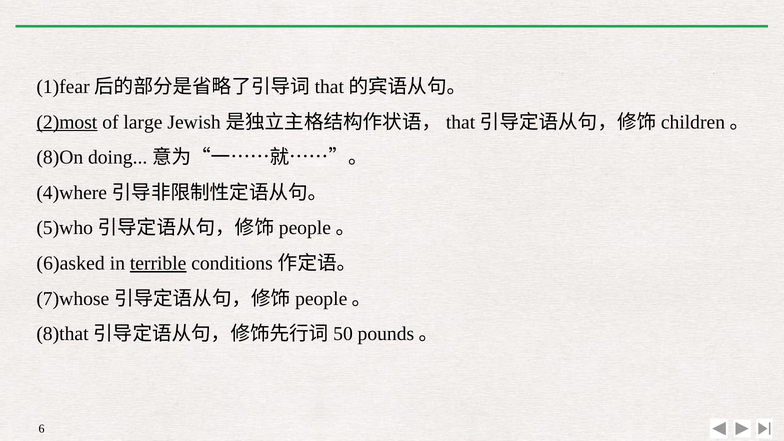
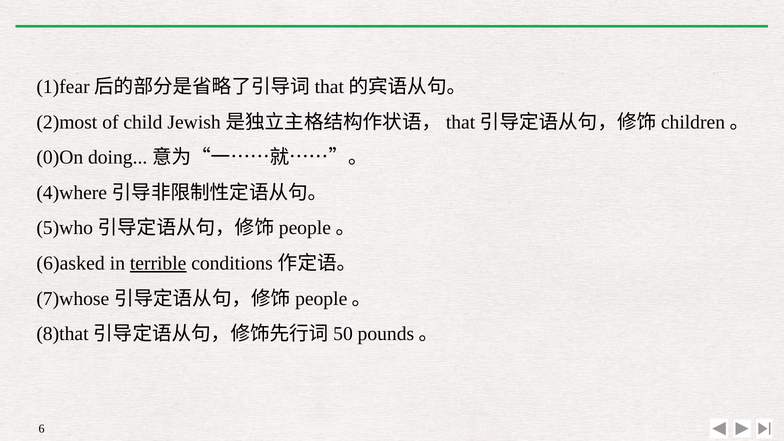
2)most underline: present -> none (67, 122)
large: large -> child (143, 122)
8)On: 8)On -> 0)On (60, 157)
